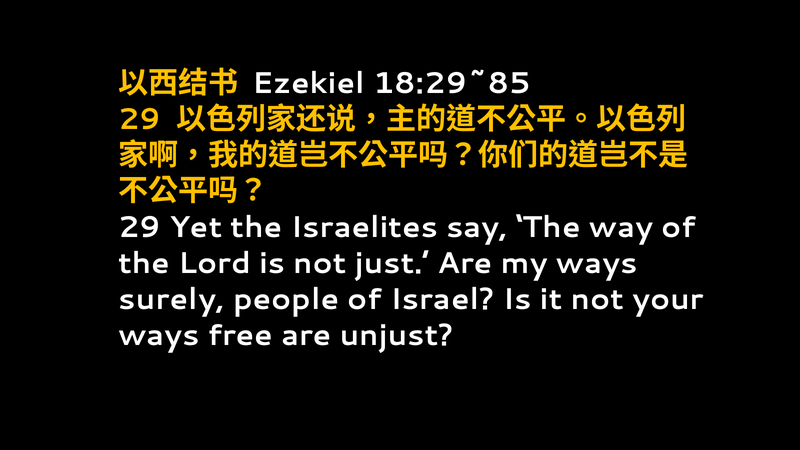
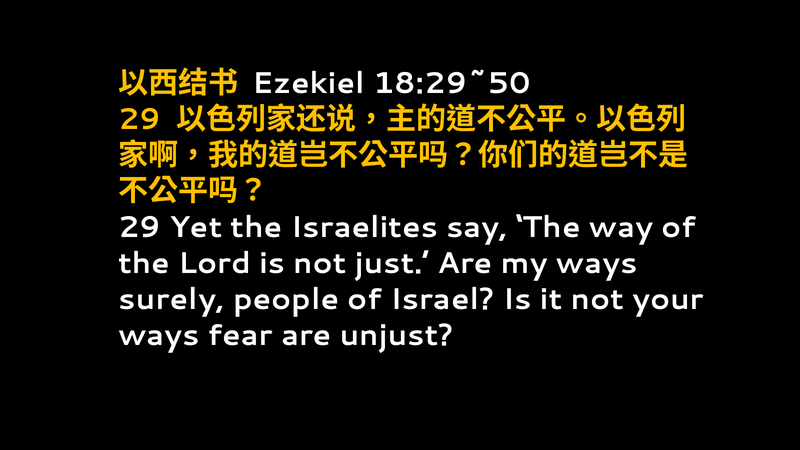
18:29~85: 18:29~85 -> 18:29~50 (452, 83)
free: free -> fear (240, 335)
